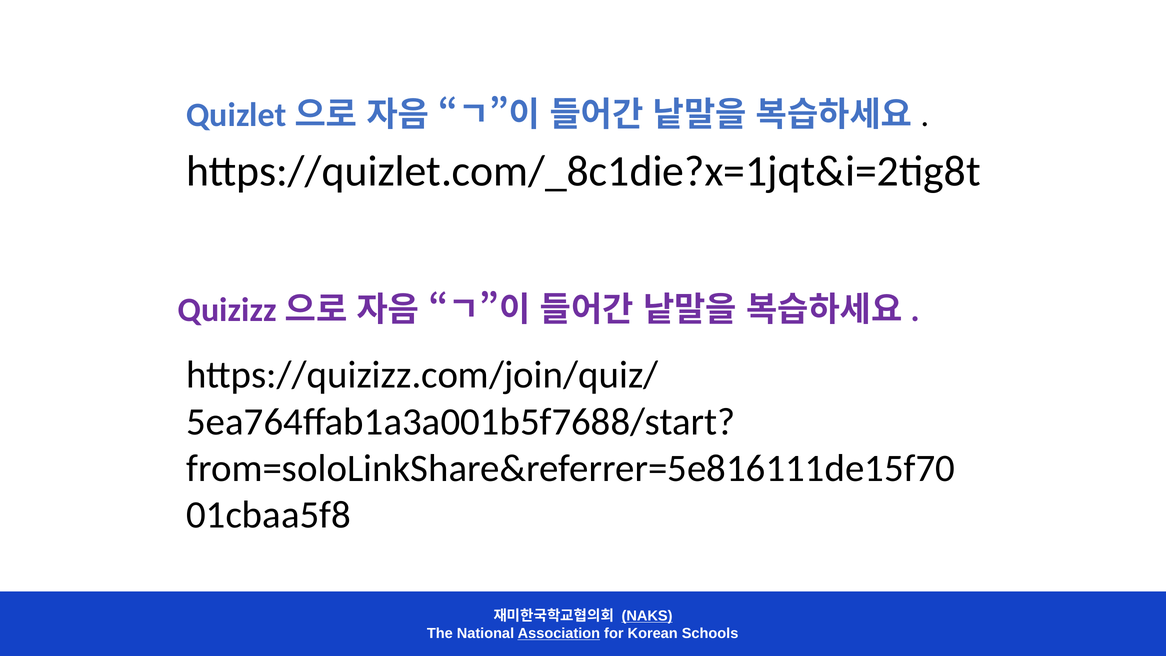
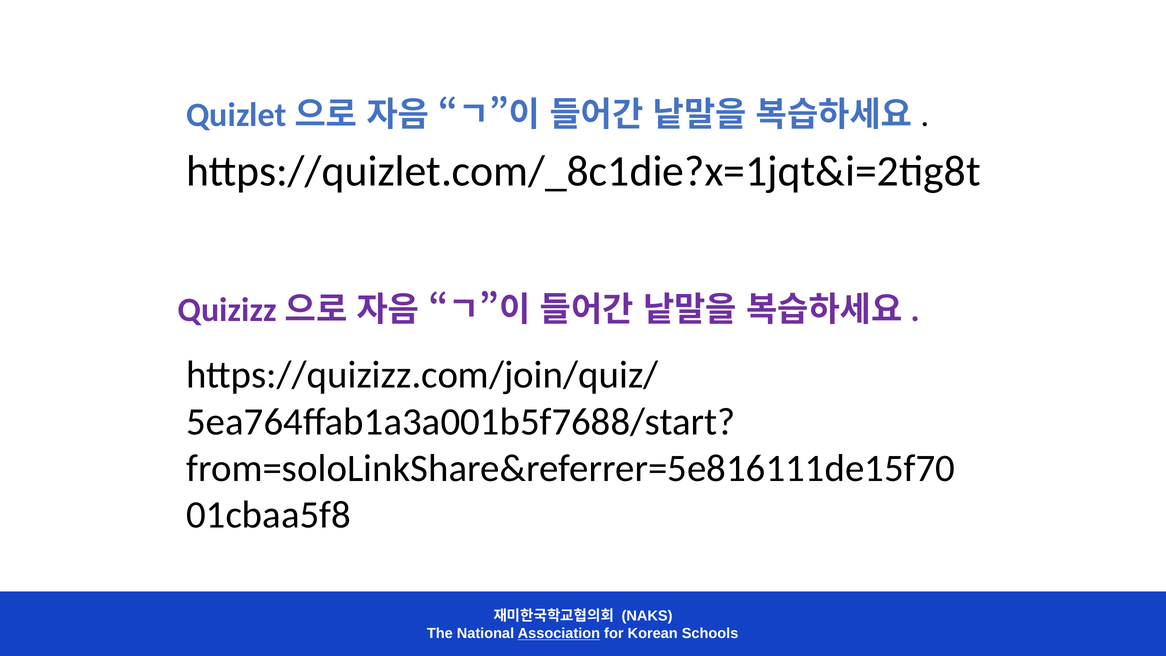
NAKS underline: present -> none (647, 616)
